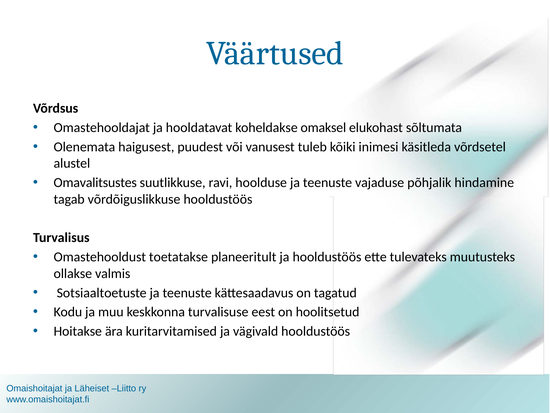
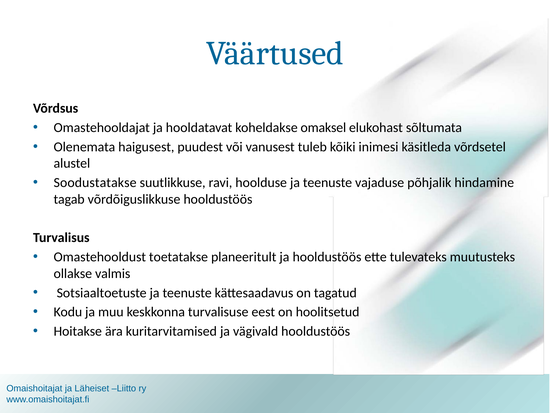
Omavalitsustes: Omavalitsustes -> Soodustatakse (95, 182)
